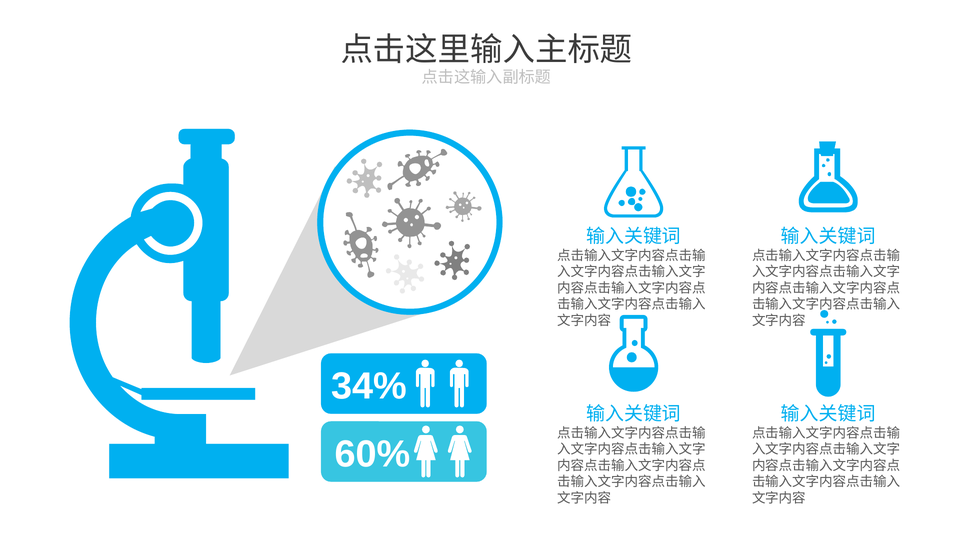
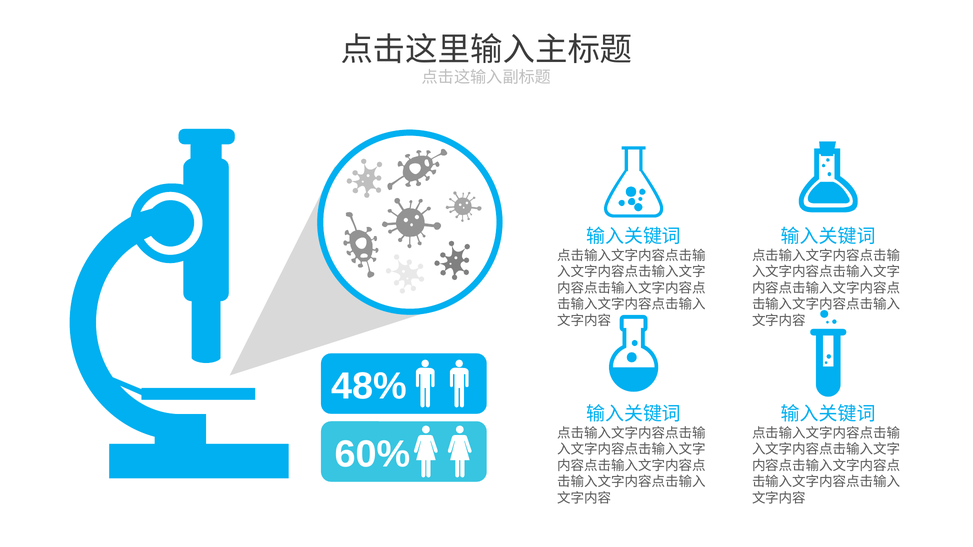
34%: 34% -> 48% (369, 387)
